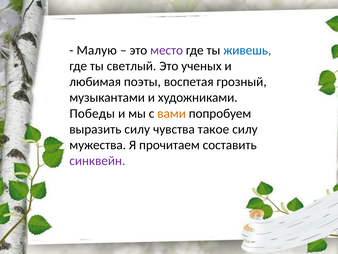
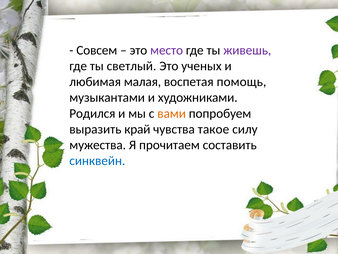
Малую: Малую -> Совсем (97, 50)
живешь colour: blue -> purple (247, 50)
поэты: поэты -> малая (142, 82)
грозный: грозный -> помощь (241, 82)
Победы: Победы -> Родился (92, 113)
выразить силу: силу -> край (137, 129)
синквейн colour: purple -> blue (97, 161)
